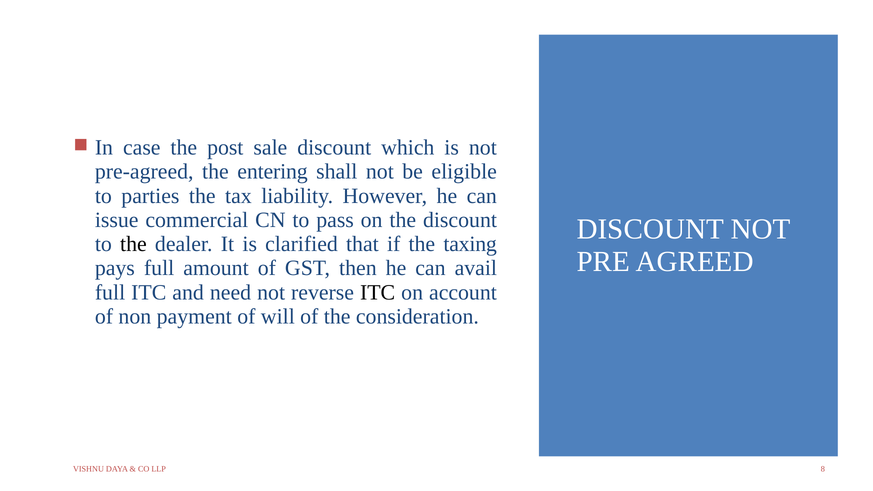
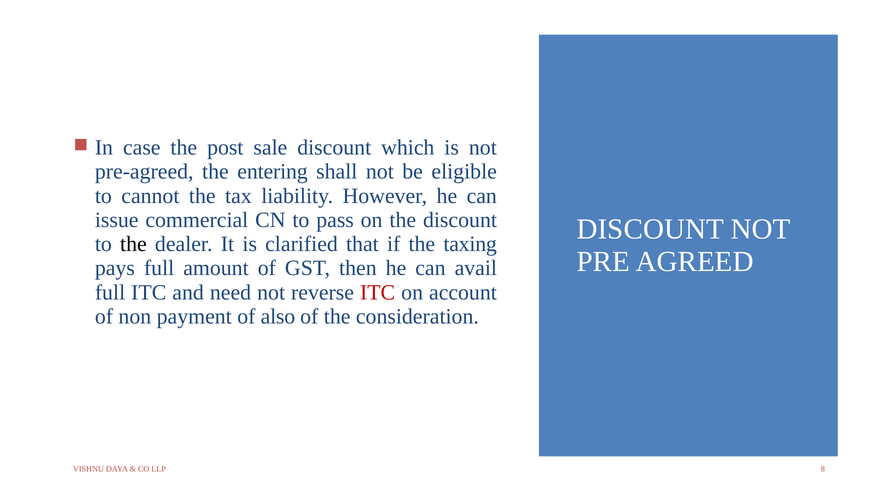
parties: parties -> cannot (150, 196)
ITC colour: black -> red (378, 292)
will: will -> also (278, 316)
